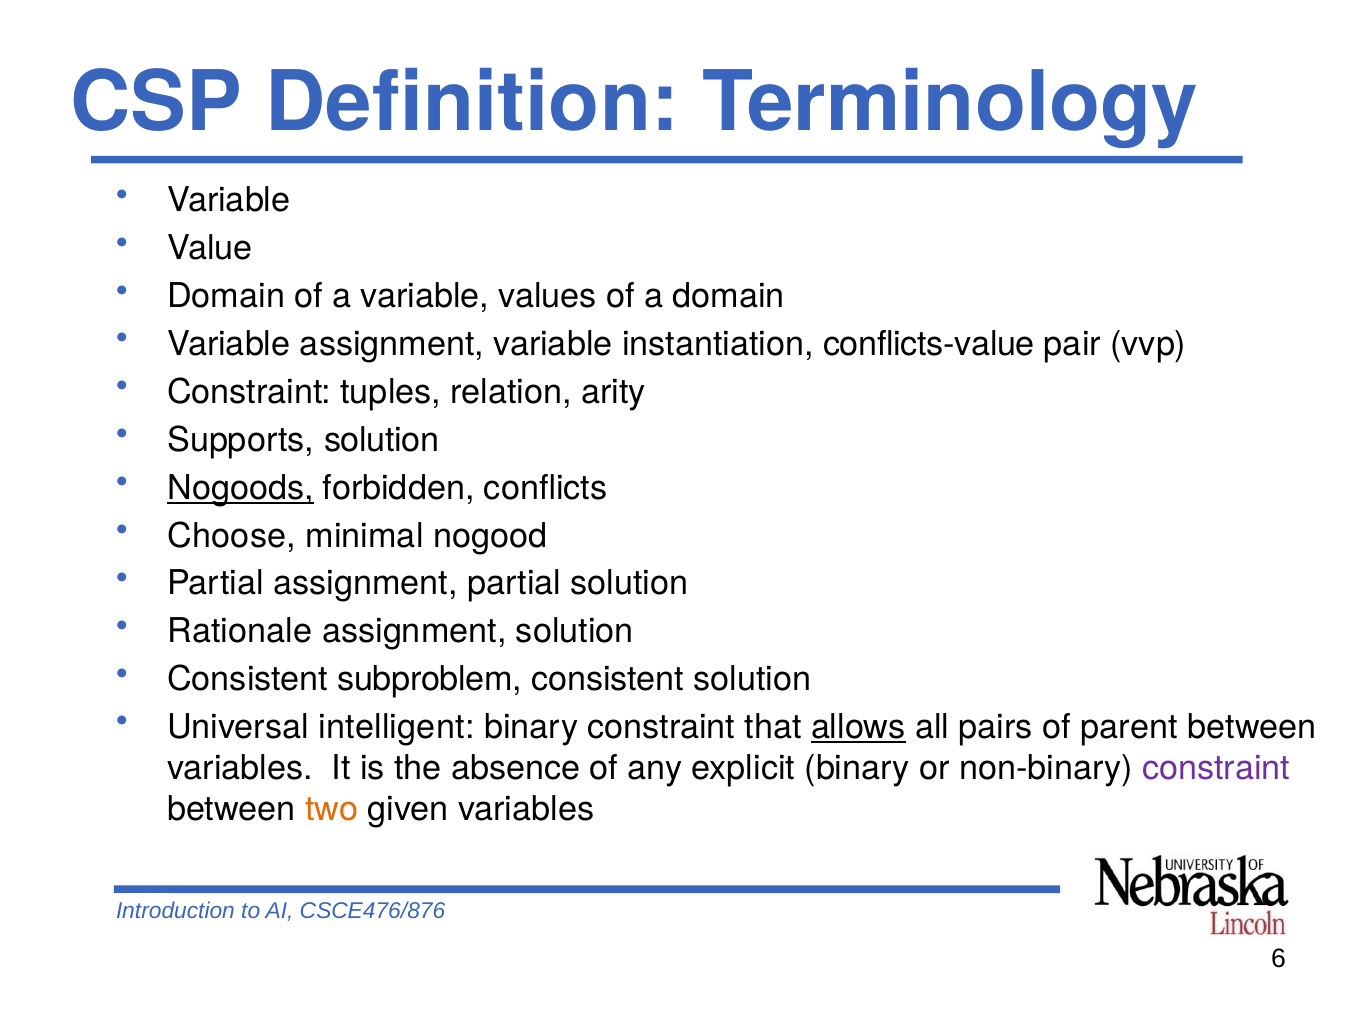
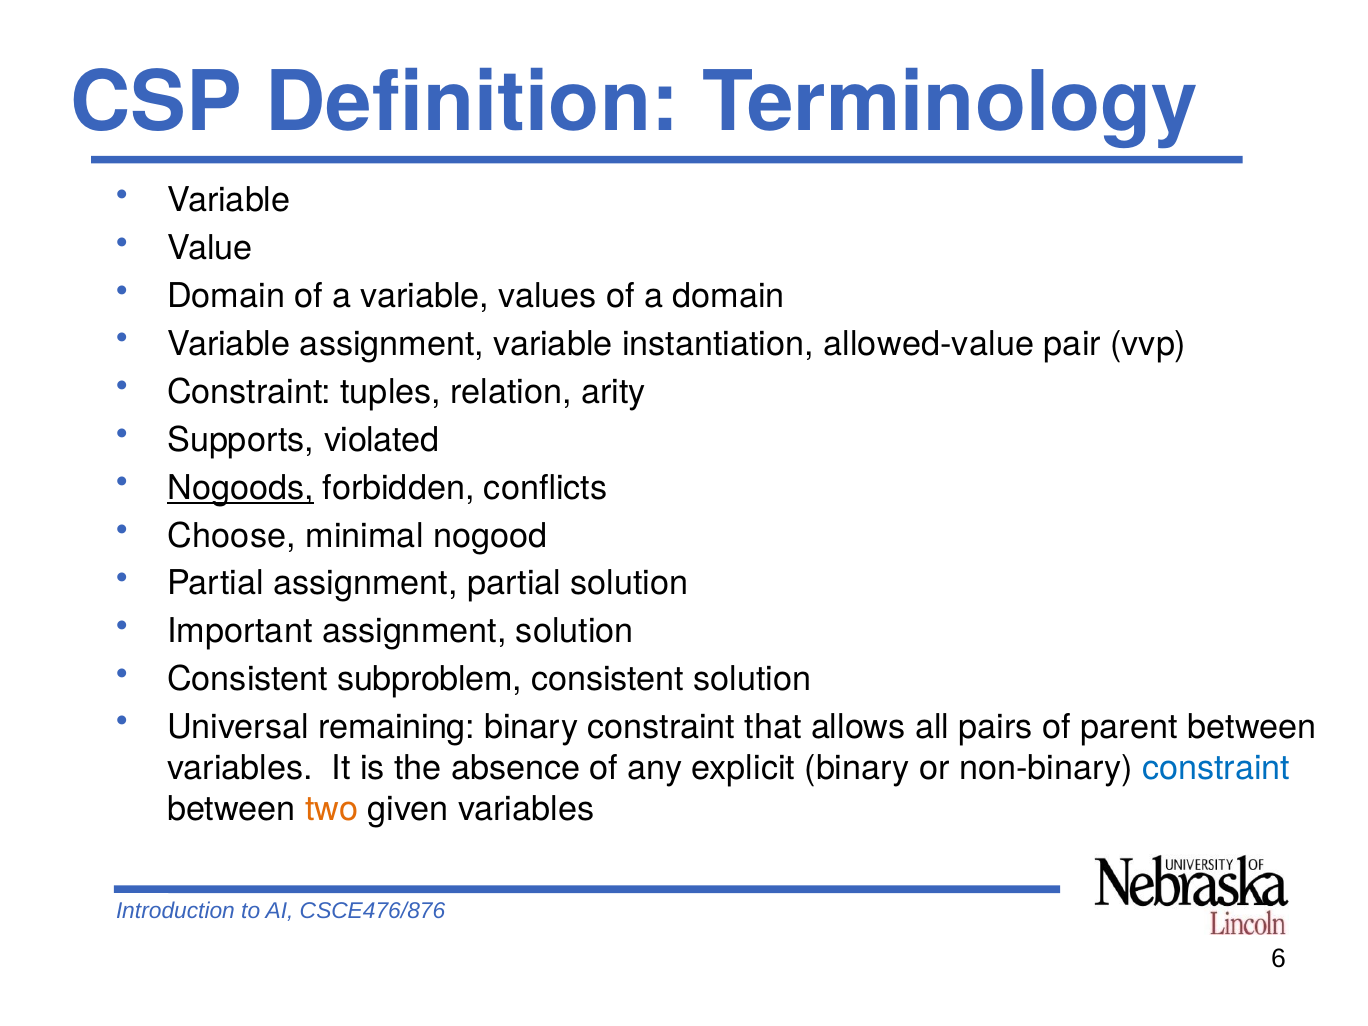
conflicts-value: conflicts-value -> allowed-value (929, 344)
Supports solution: solution -> violated (382, 440)
Rationale: Rationale -> Important (240, 632)
intelligent: intelligent -> remaining (397, 727)
allows underline: present -> none (858, 727)
constraint colour: purple -> blue (1216, 768)
